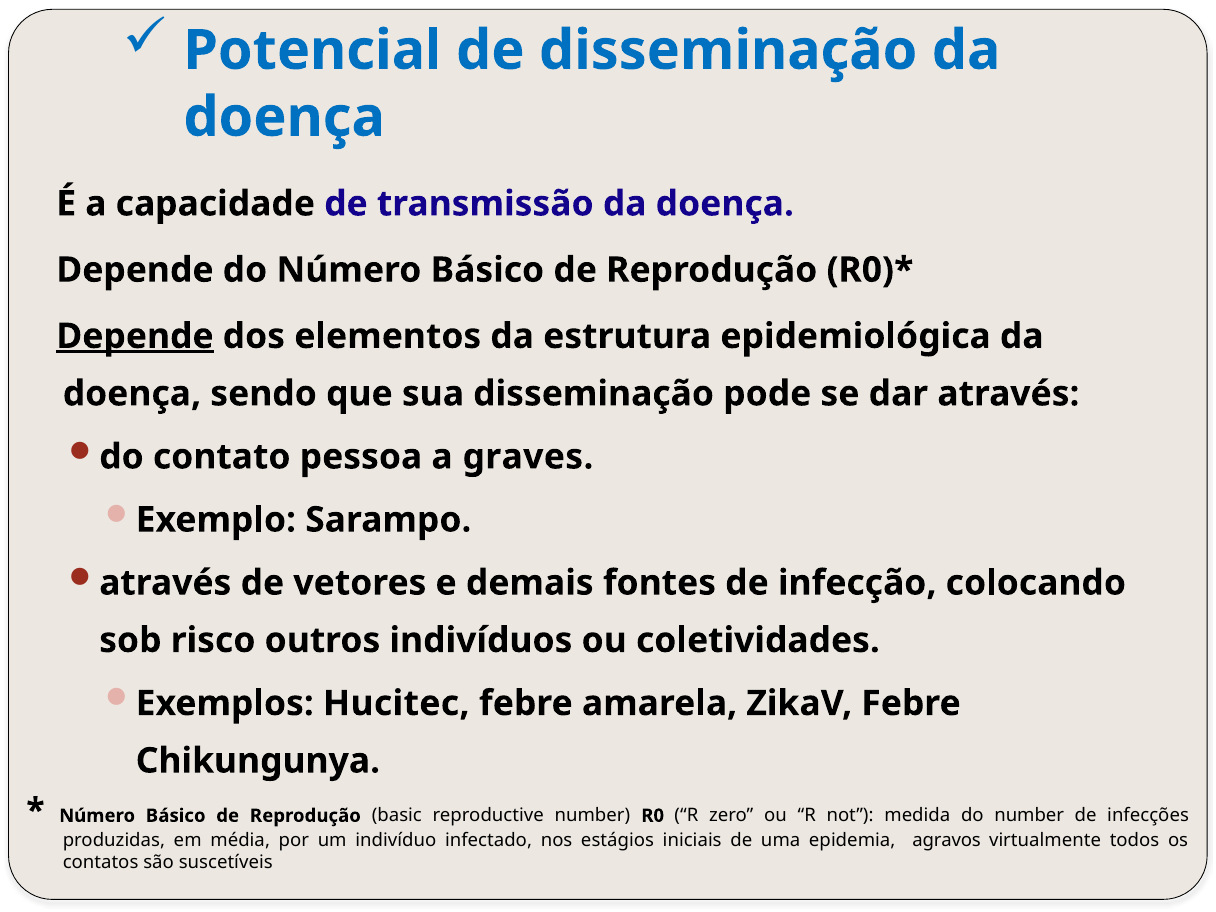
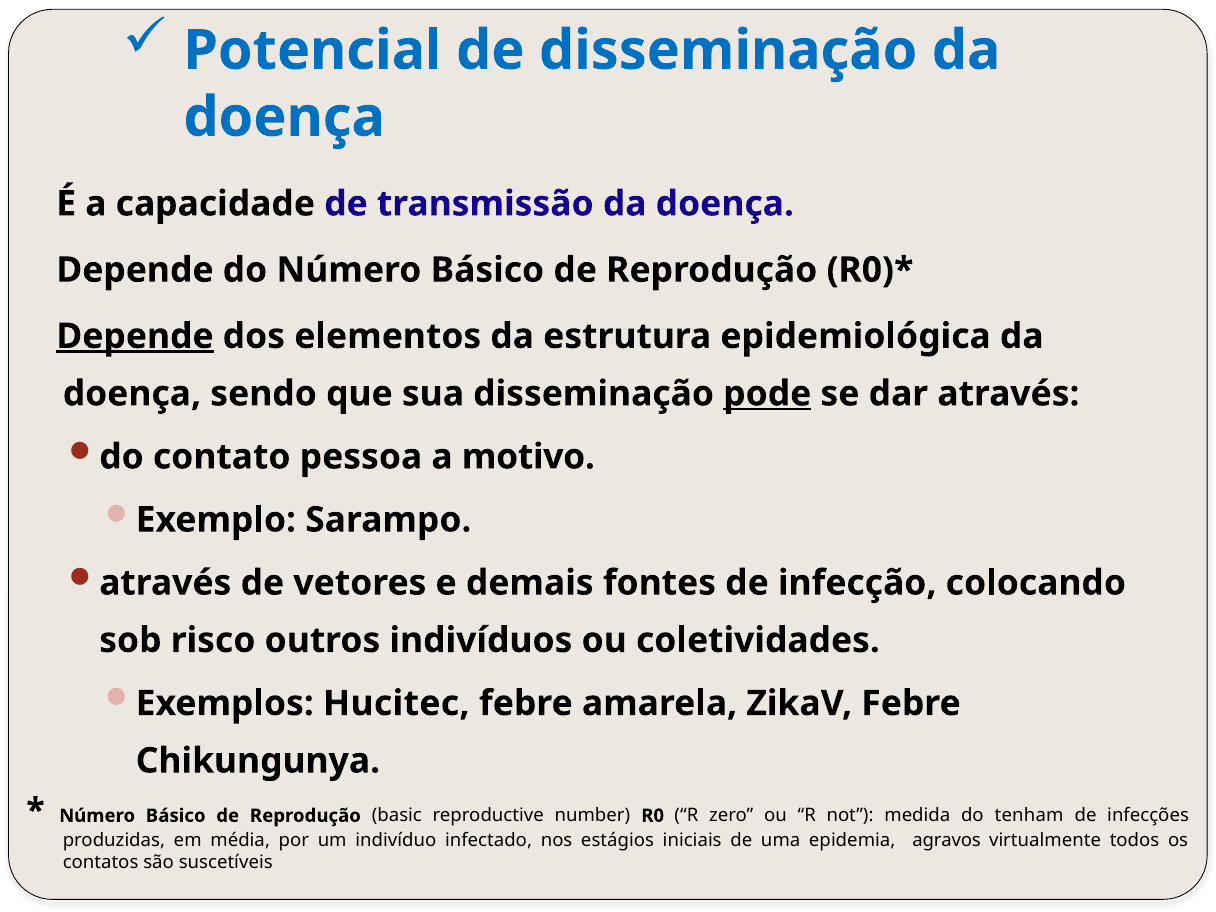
pode underline: none -> present (767, 394)
graves: graves -> motivo (528, 457)
do number: number -> tenham (1029, 816)
